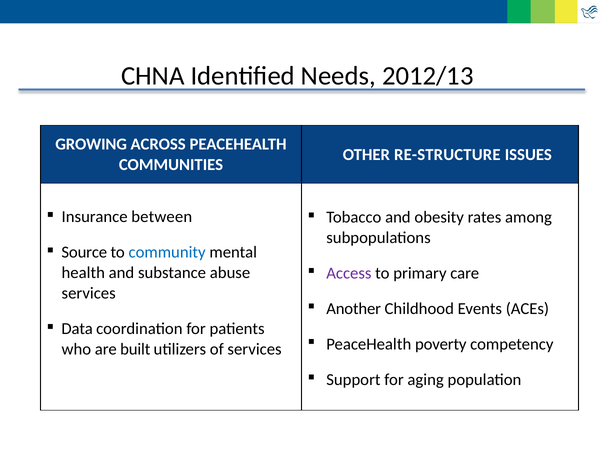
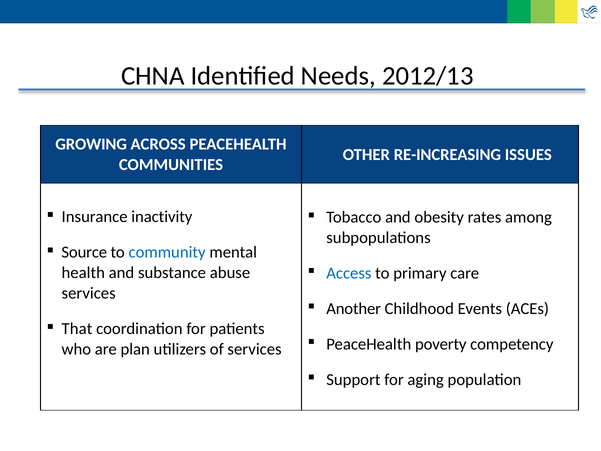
RE-STRUCTURE: RE-STRUCTURE -> RE-INCREASING (447, 154)
between: between -> inactivity (162, 217)
Access colour: purple -> blue (349, 273)
Data: Data -> That (77, 329)
built: built -> plan (135, 349)
